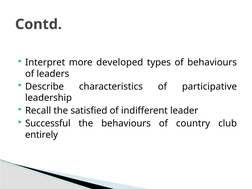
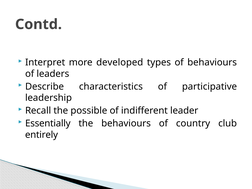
satisfied: satisfied -> possible (89, 111)
Successful: Successful -> Essentially (48, 123)
